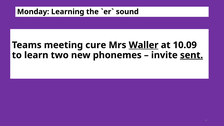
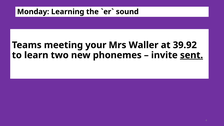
cure: cure -> your (96, 45)
Waller underline: present -> none (144, 45)
10.09: 10.09 -> 39.92 (185, 45)
